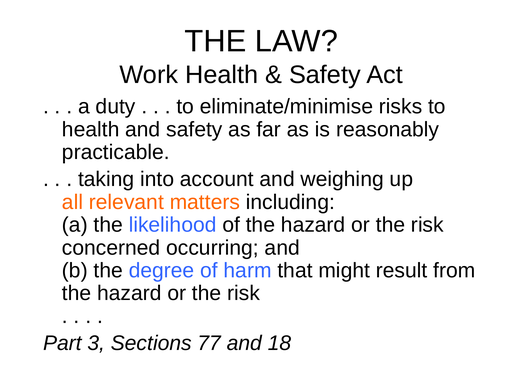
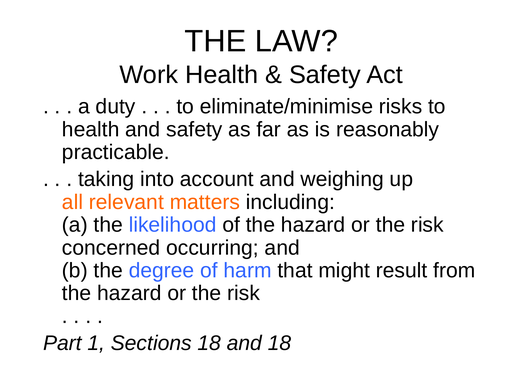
3: 3 -> 1 (96, 343)
Sections 77: 77 -> 18 (209, 343)
